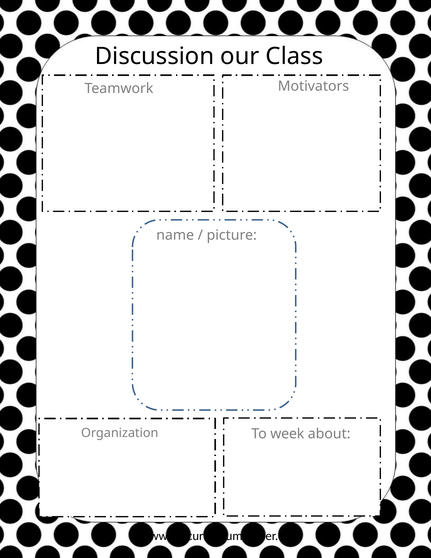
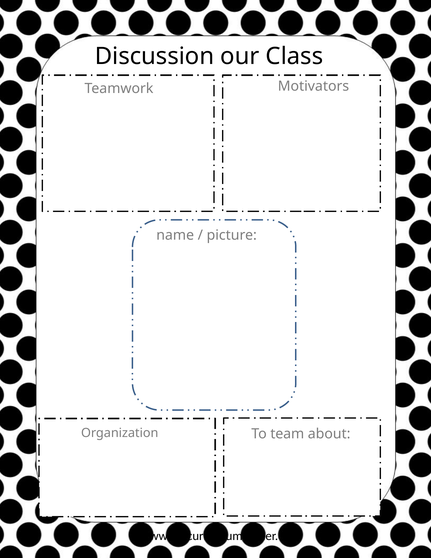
week: week -> team (287, 434)
